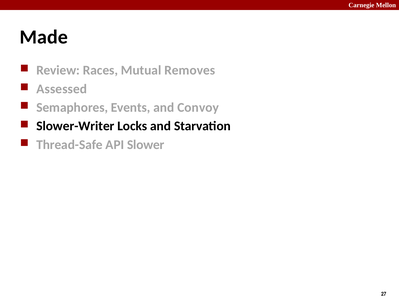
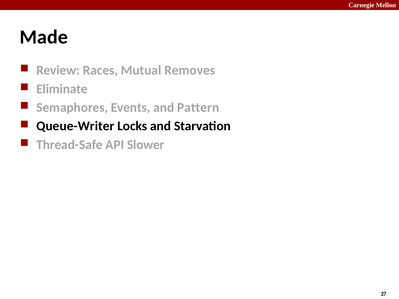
Assessed: Assessed -> Eliminate (62, 89)
Convoy: Convoy -> Pattern (198, 108)
Slower-Writer: Slower-Writer -> Queue-Writer (75, 126)
